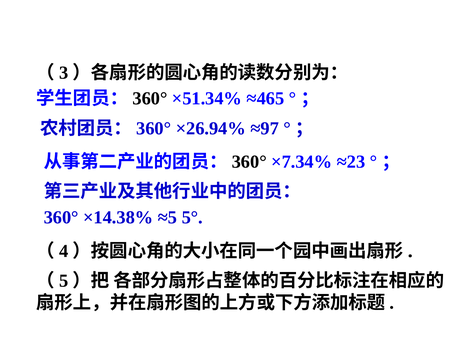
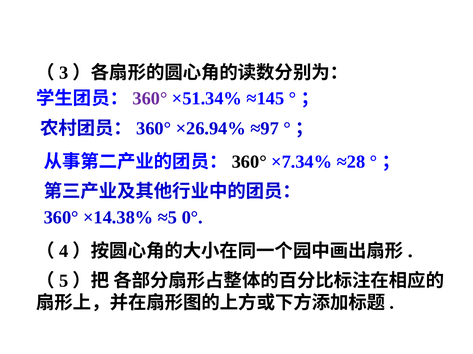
360° colour: black -> purple (150, 99)
≈465: ≈465 -> ≈145 (265, 99)
≈23: ≈23 -> ≈28 (351, 162)
5°: 5° -> 0° (192, 218)
